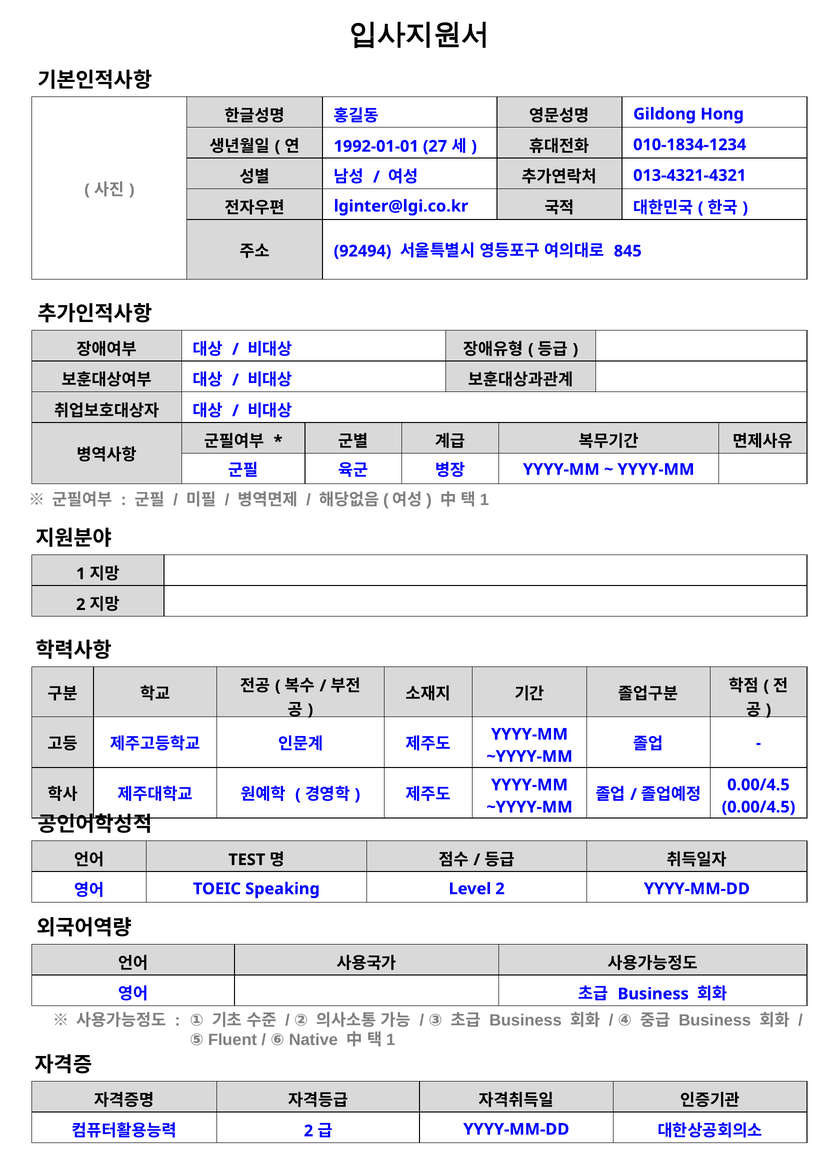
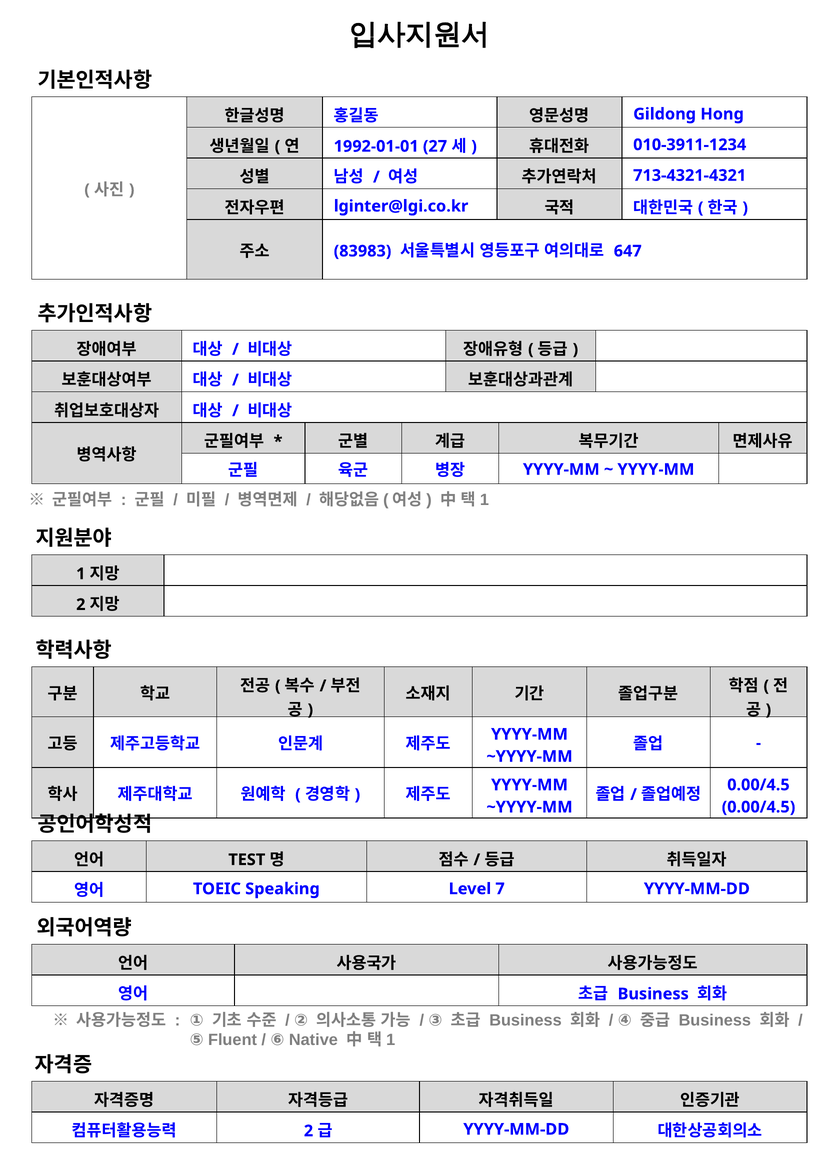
010-1834-1234: 010-1834-1234 -> 010-3911-1234 (690, 145)
013-4321-4321: 013-4321-4321 -> 713-4321-4321 (690, 175)
92494: 92494 -> 83983 (363, 251)
845: 845 -> 647 (628, 251)
Level 2: 2 -> 7 (500, 888)
